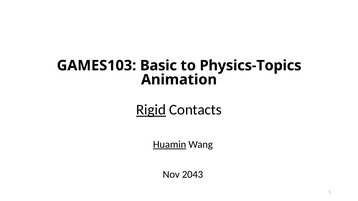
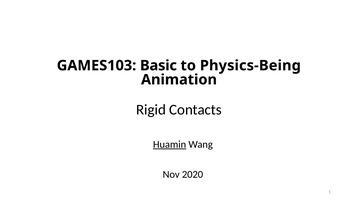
Physics-Topics: Physics-Topics -> Physics-Being (250, 66)
Rigid underline: present -> none (151, 110)
2043: 2043 -> 2020 (193, 175)
